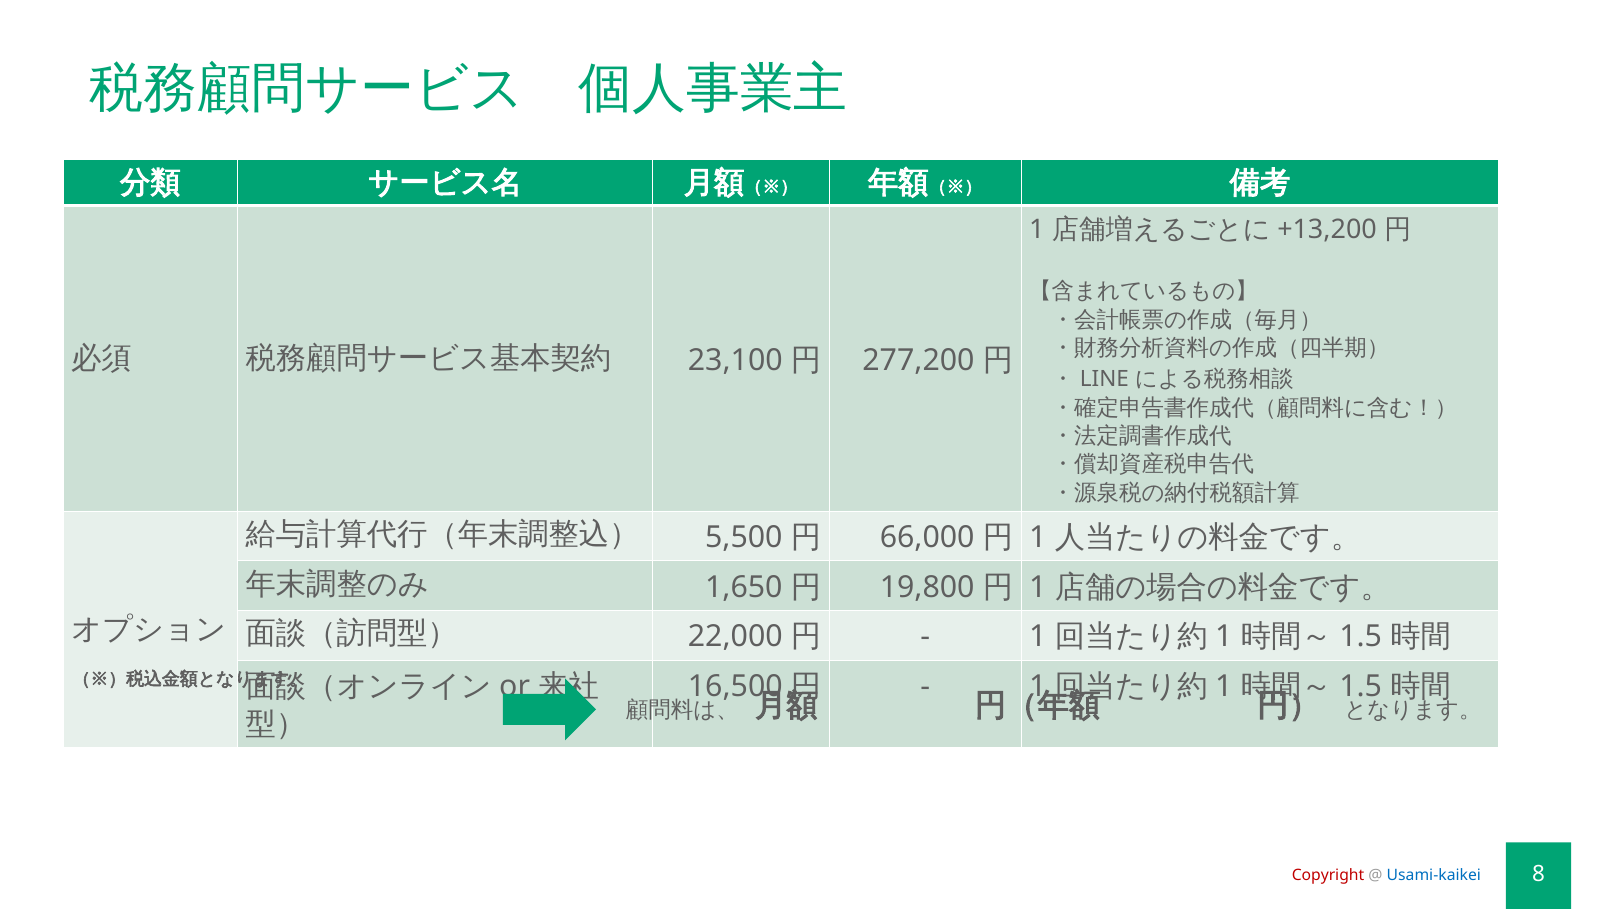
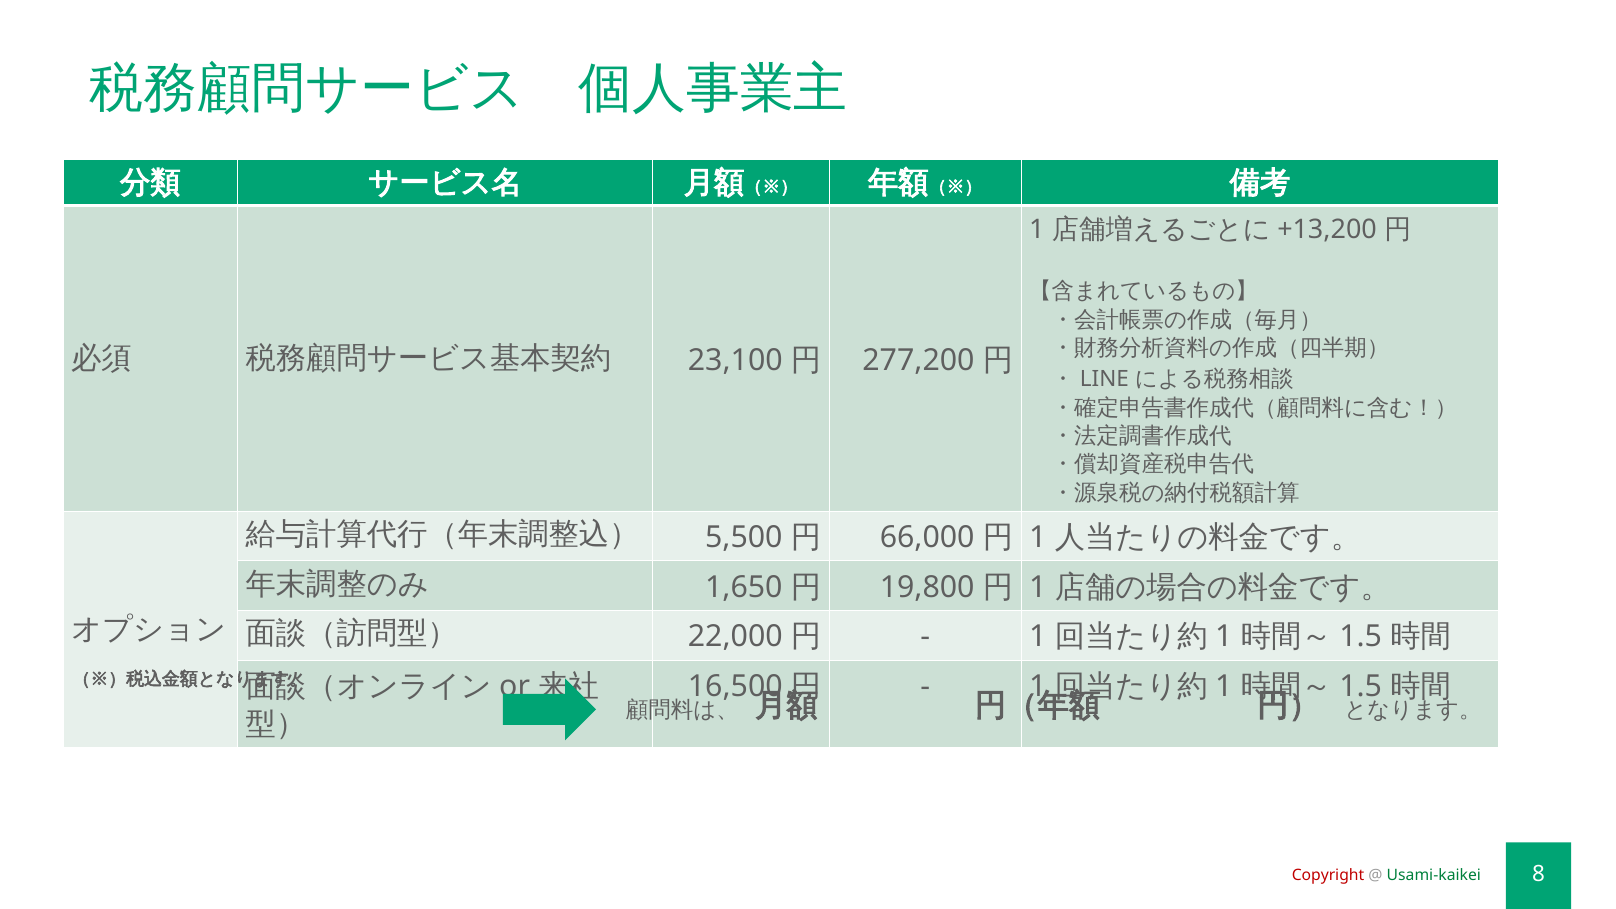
Usami-kaikei colour: blue -> green (1434, 875)
